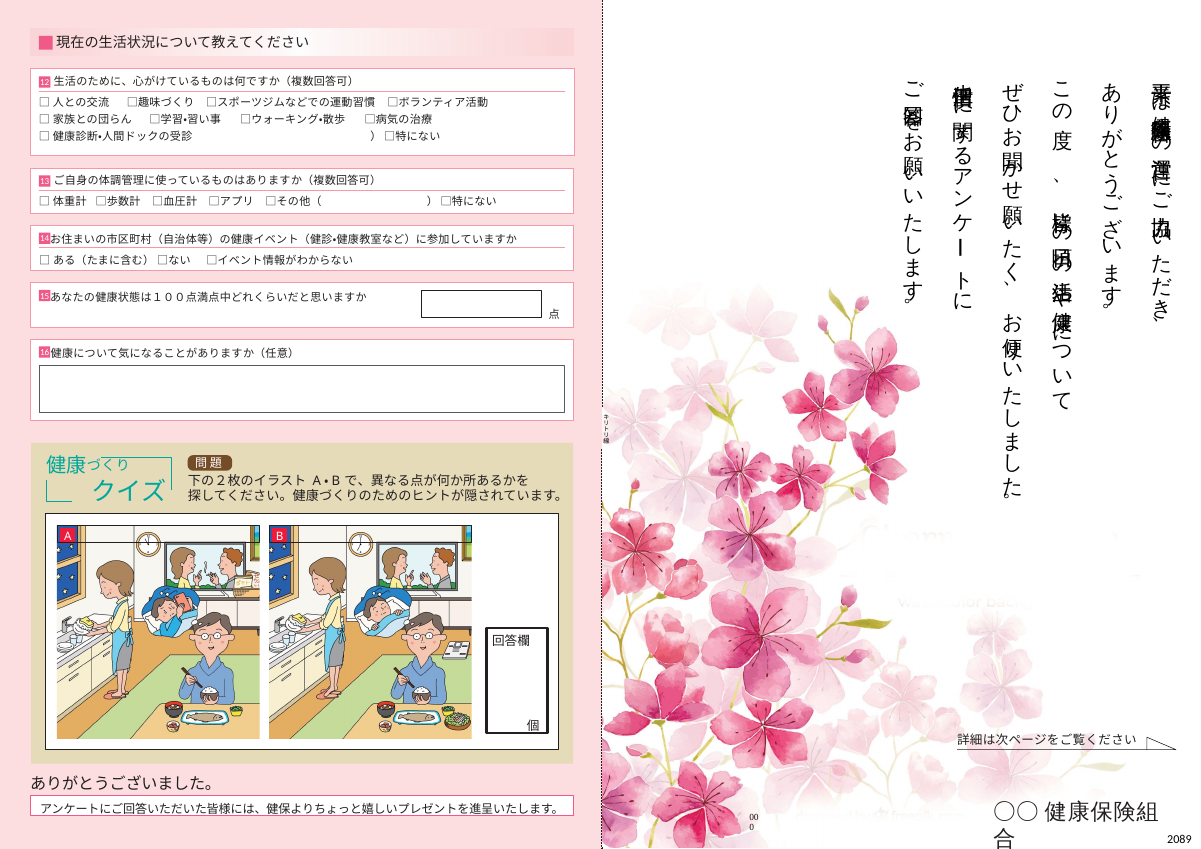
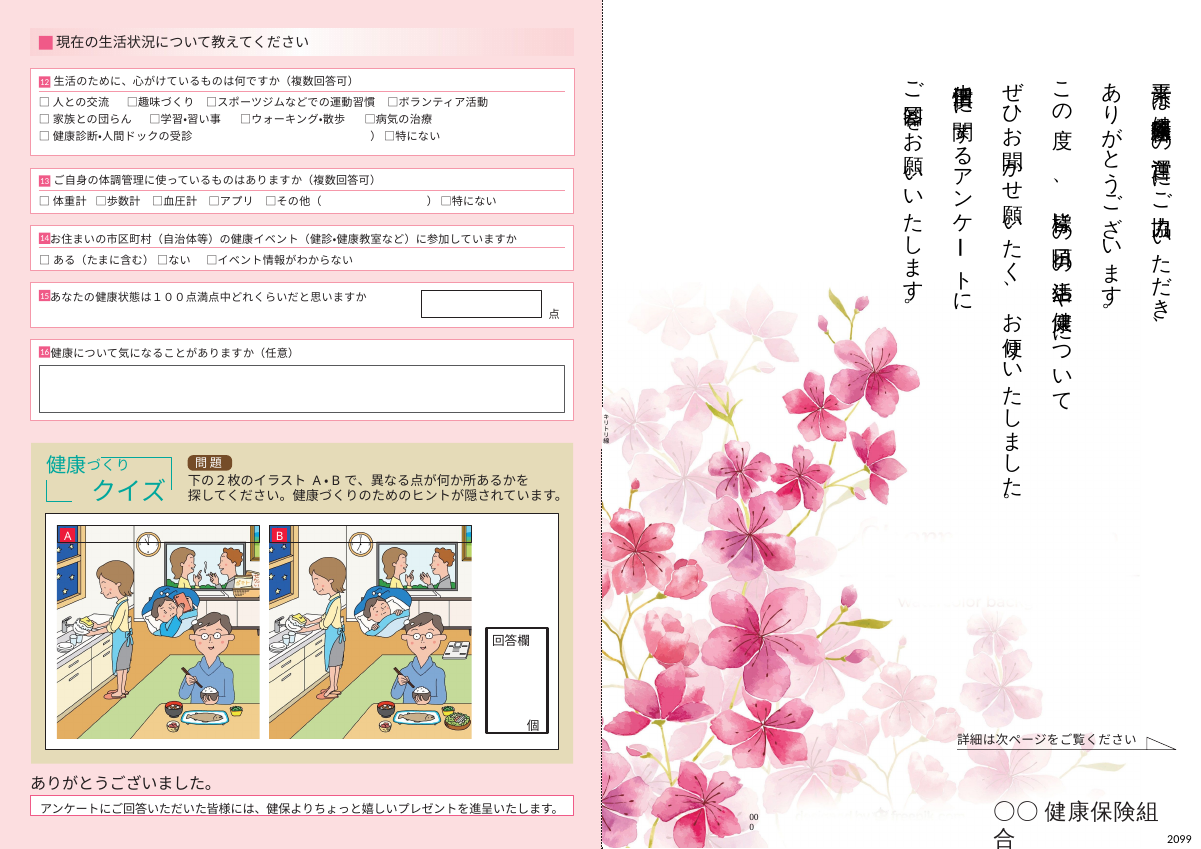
2089: 2089 -> 2099 (1179, 839)
